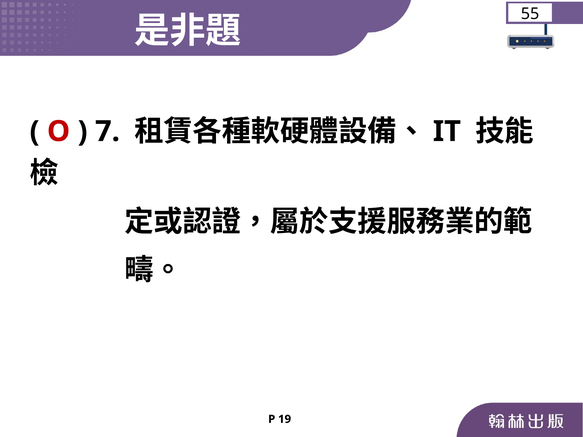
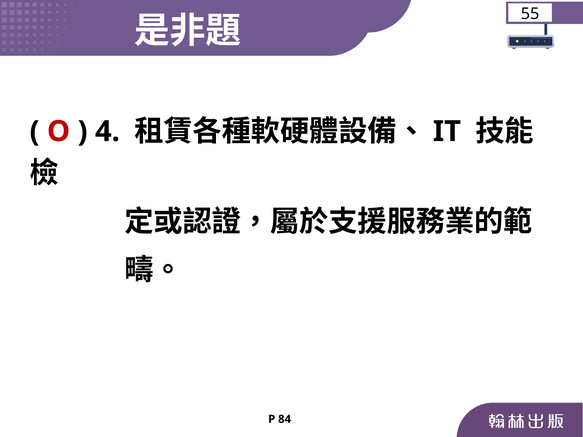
7: 7 -> 4 (107, 131)
19: 19 -> 84 (285, 419)
